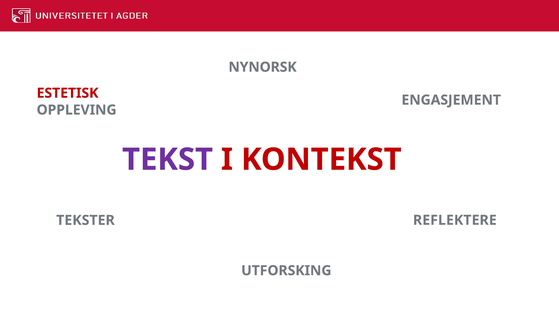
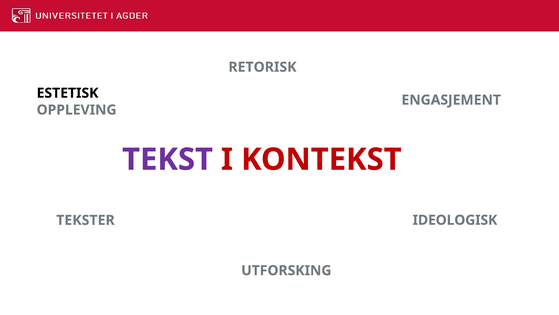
NYNORSK: NYNORSK -> RETORISK (262, 67)
ESTETISK colour: red -> black (68, 93)
REFLEKTERE: REFLEKTERE -> IDEOLOGISK (455, 220)
